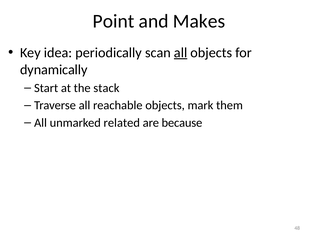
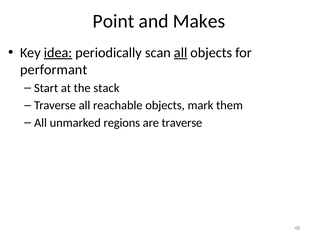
idea underline: none -> present (58, 53)
dynamically: dynamically -> performant (54, 70)
related: related -> regions (122, 123)
are because: because -> traverse (182, 123)
